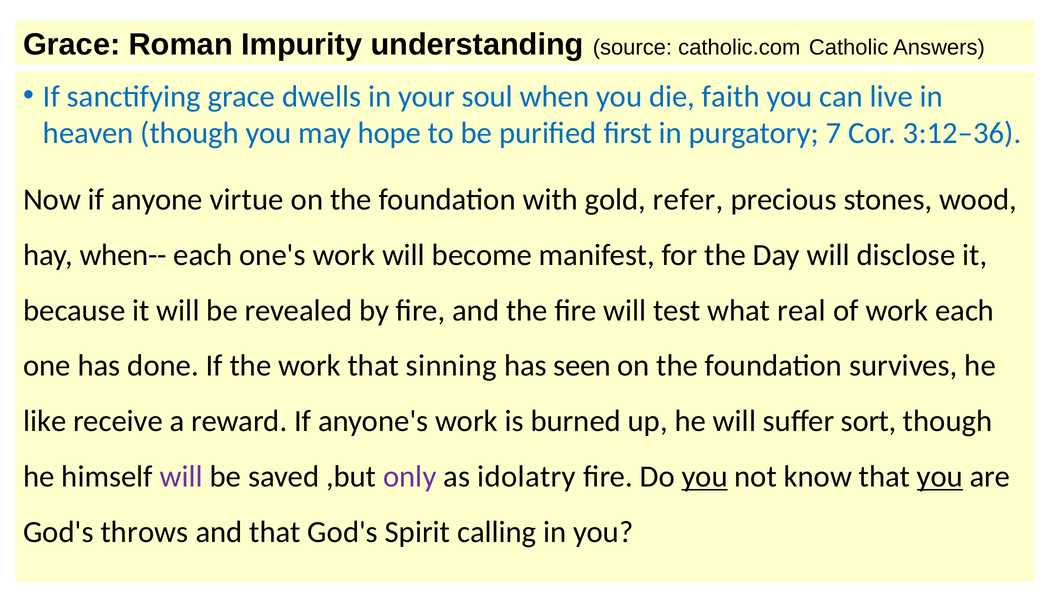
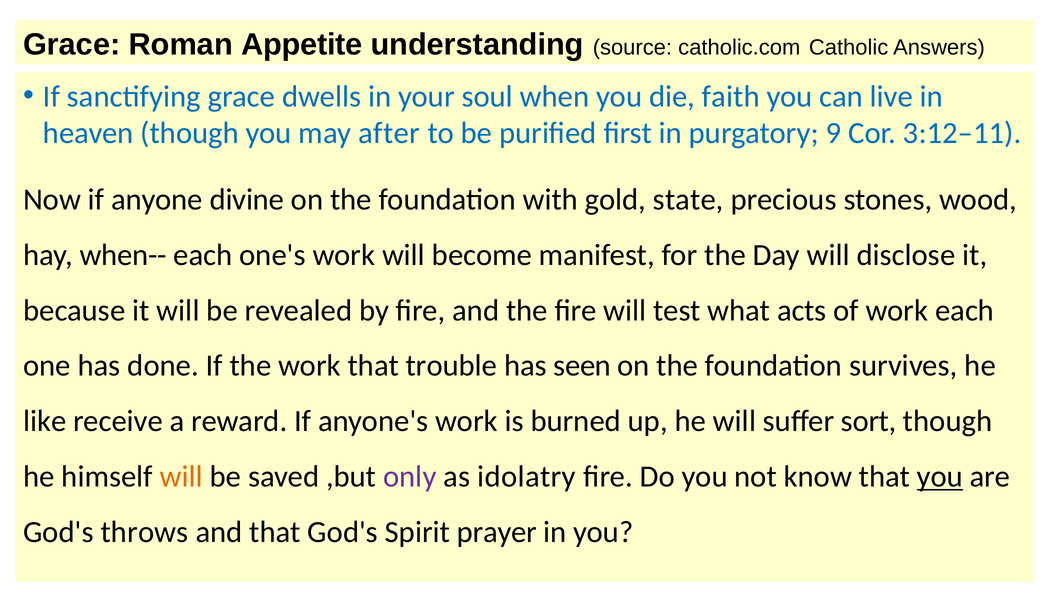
Impurity: Impurity -> Appetite (302, 44)
hope: hope -> after (389, 133)
7: 7 -> 9 (833, 133)
3:12–36: 3:12–36 -> 3:12–11 (962, 133)
virtue: virtue -> divine (247, 200)
refer: refer -> state (688, 200)
real: real -> acts (802, 310)
sinning: sinning -> trouble (451, 366)
will colour: purple -> orange (181, 476)
you underline: present -> none (705, 476)
calling: calling -> prayer (497, 532)
